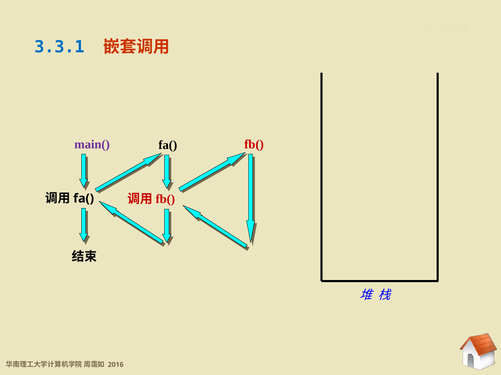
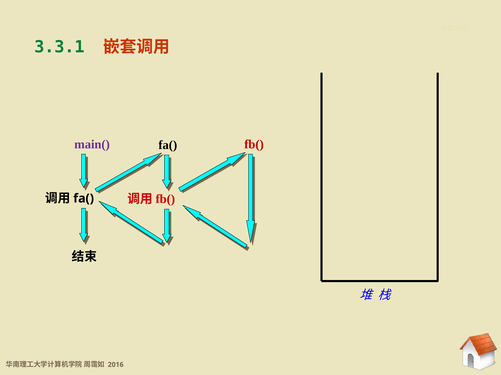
3.3.1 colour: blue -> green (59, 47)
